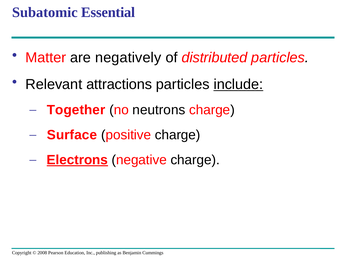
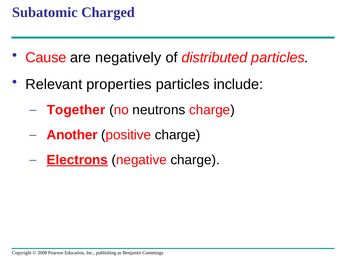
Essential: Essential -> Charged (108, 12)
Matter: Matter -> Cause (46, 58)
attractions: attractions -> properties (119, 84)
include underline: present -> none (238, 84)
Surface: Surface -> Another (72, 135)
